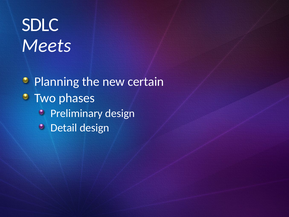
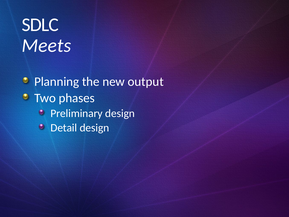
certain: certain -> output (146, 82)
